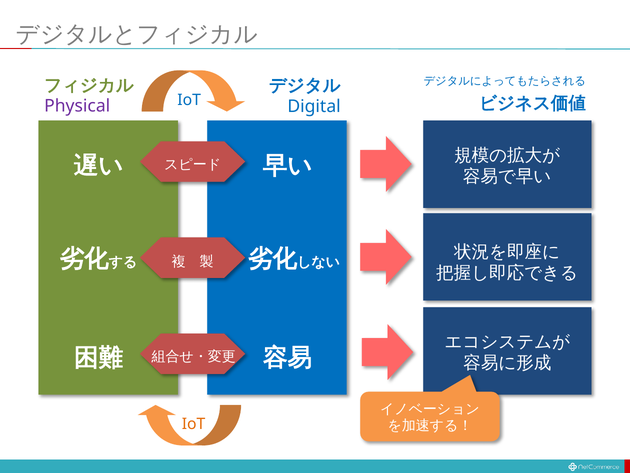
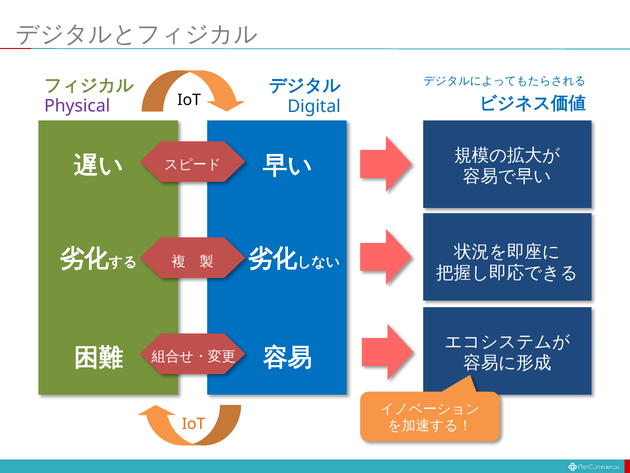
IoT colour: blue -> black (189, 100)
